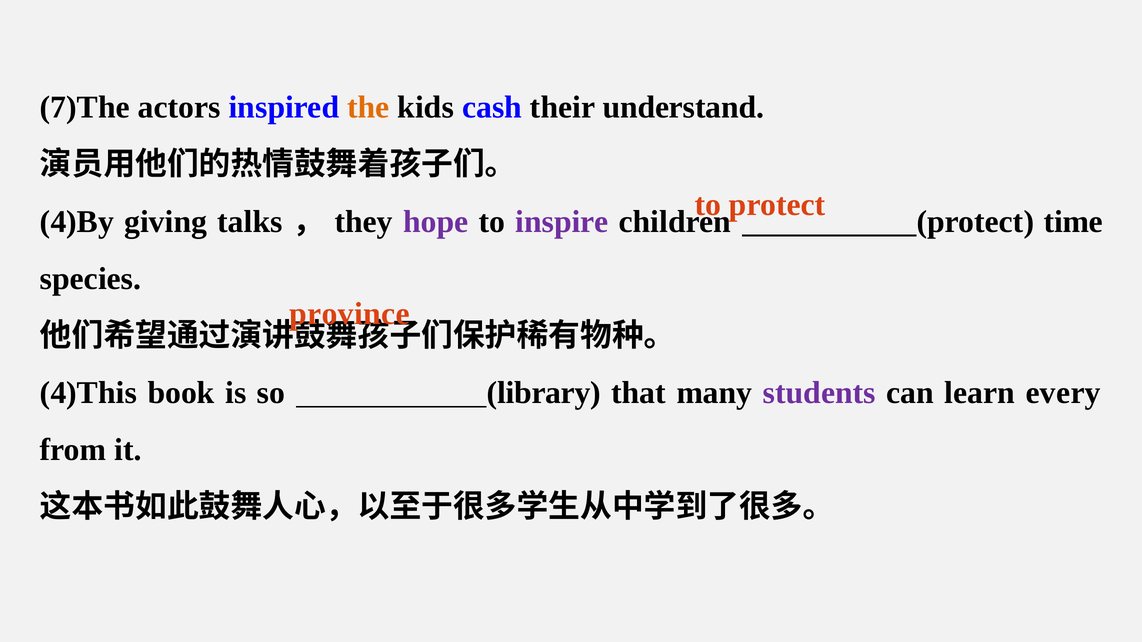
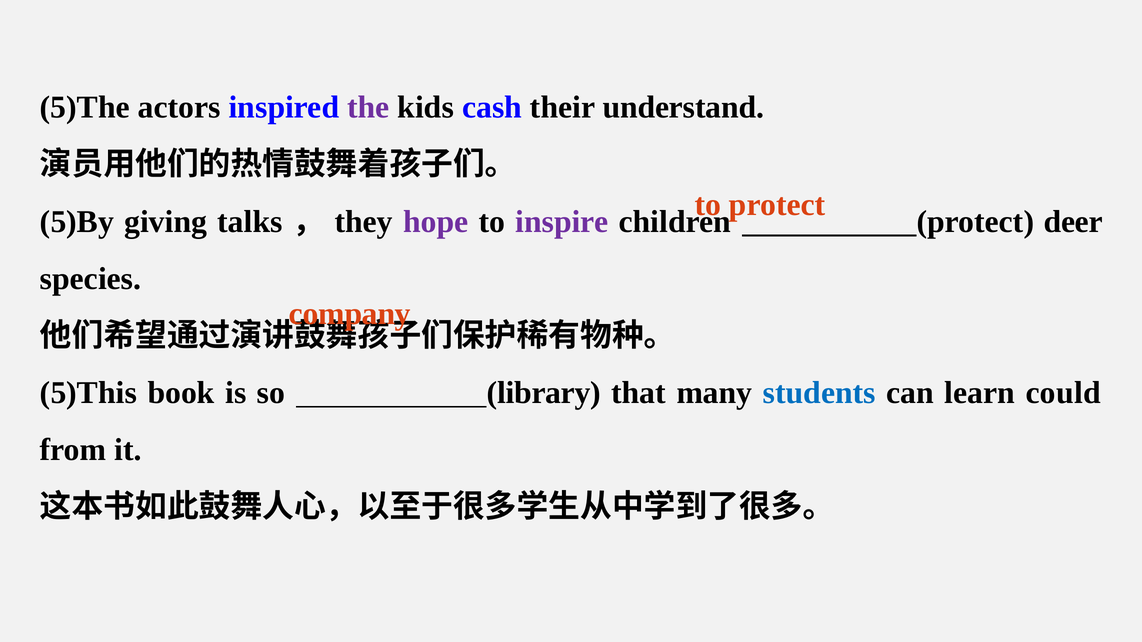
7)The: 7)The -> 5)The (85, 108)
the colour: orange -> purple (368, 108)
4)By: 4)By -> 5)By (77, 222)
time: time -> deer (1073, 222)
province: province -> company (350, 314)
4)This: 4)This -> 5)This (88, 393)
students colour: purple -> blue (819, 393)
every: every -> could (1063, 393)
